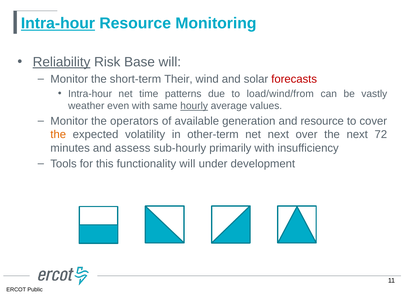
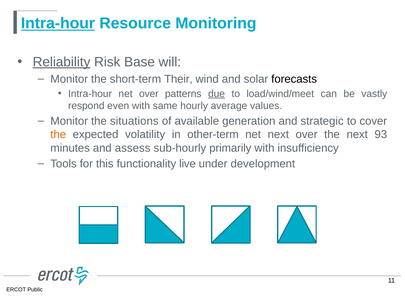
forecasts colour: red -> black (294, 79)
net time: time -> over (149, 94)
due underline: none -> present (217, 94)
load/wind/from: load/wind/from -> load/wind/meet (280, 94)
weather: weather -> respond (86, 106)
hourly underline: present -> none (194, 106)
operators: operators -> situations (134, 121)
and resource: resource -> strategic (322, 121)
72: 72 -> 93 (381, 134)
functionality will: will -> live (187, 164)
